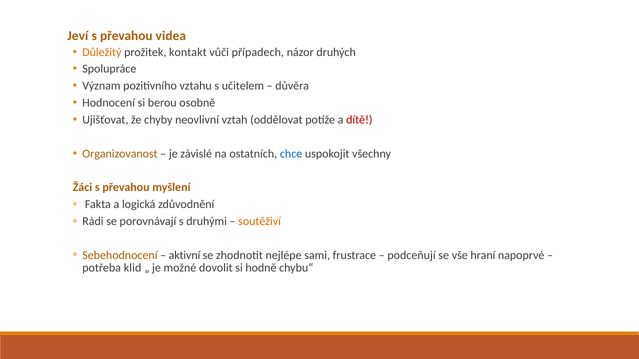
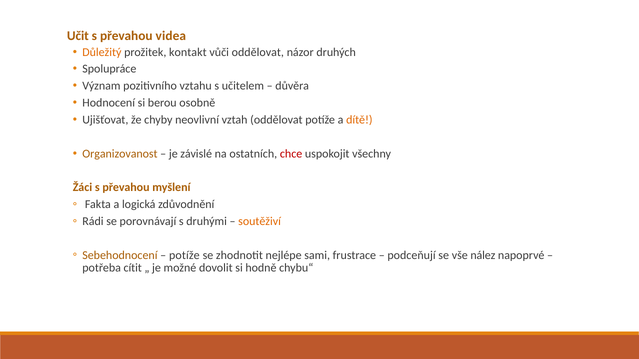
Jeví: Jeví -> Učit (78, 36)
vůči případech: případech -> oddělovat (258, 52)
dítě colour: red -> orange (359, 120)
chce colour: blue -> red (291, 154)
aktivní: aktivní -> potíže (184, 255)
hraní: hraní -> nález (483, 255)
klid: klid -> cítit (133, 268)
